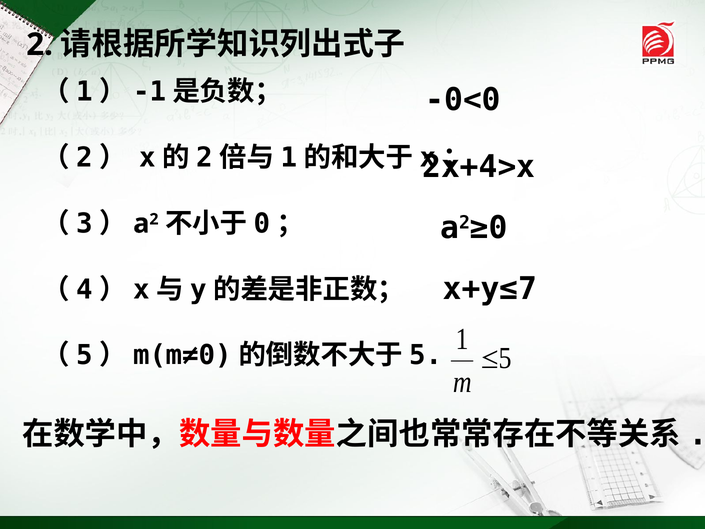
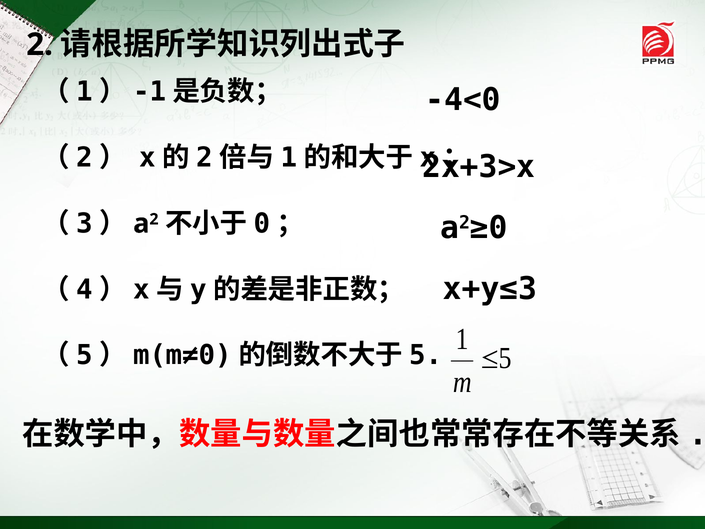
-0<0: -0<0 -> -4<0 (463, 100)
2x+4>x: 2x+4>x -> 2x+3>x (479, 167)
x+y≤7: x+y≤7 -> x+y≤3 (490, 289)
